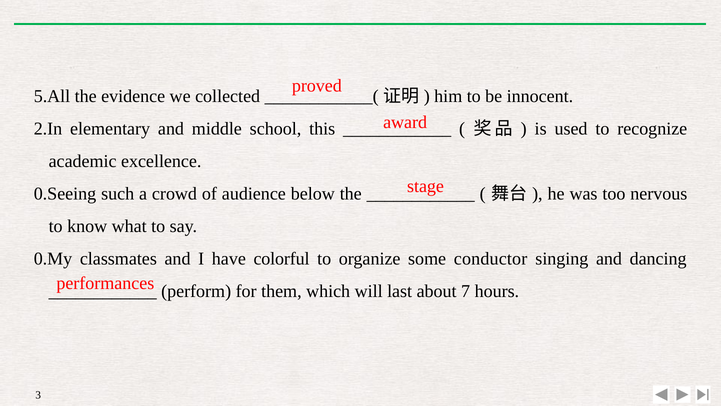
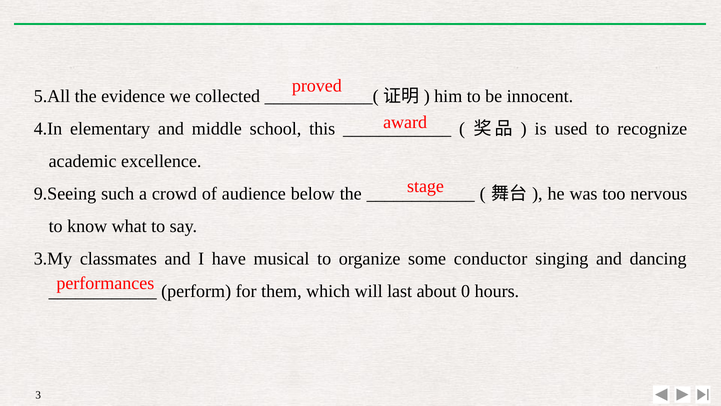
2.In: 2.In -> 4.In (48, 129)
0.Seeing: 0.Seeing -> 9.Seeing (65, 194)
0.My: 0.My -> 3.My (53, 259)
colorful: colorful -> musical (281, 259)
7: 7 -> 0 (466, 291)
